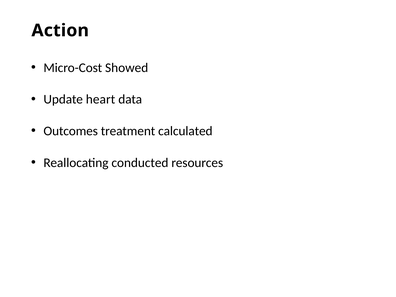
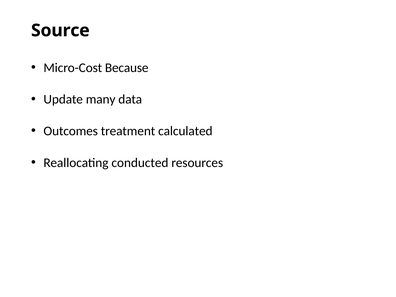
Action: Action -> Source (60, 30)
Showed: Showed -> Because (127, 68)
heart: heart -> many (101, 99)
